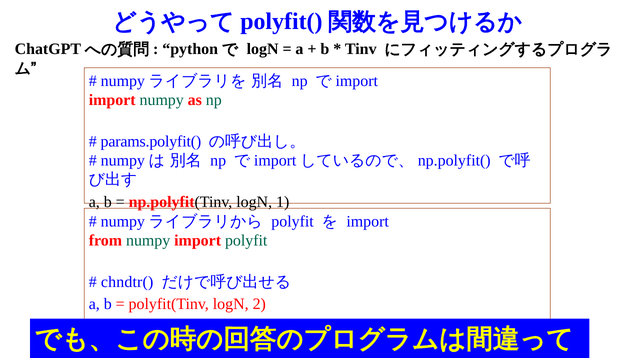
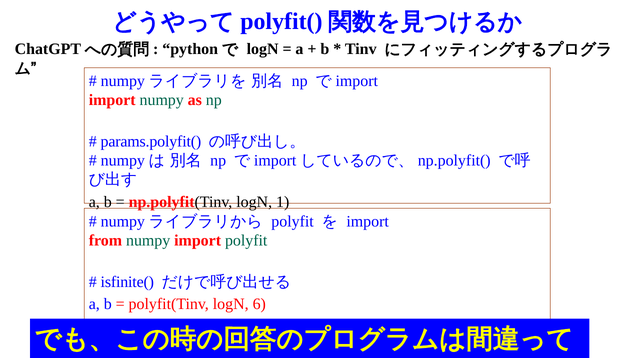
chndtr(: chndtr( -> isfinite( (127, 282)
2: 2 -> 6 (259, 304)
